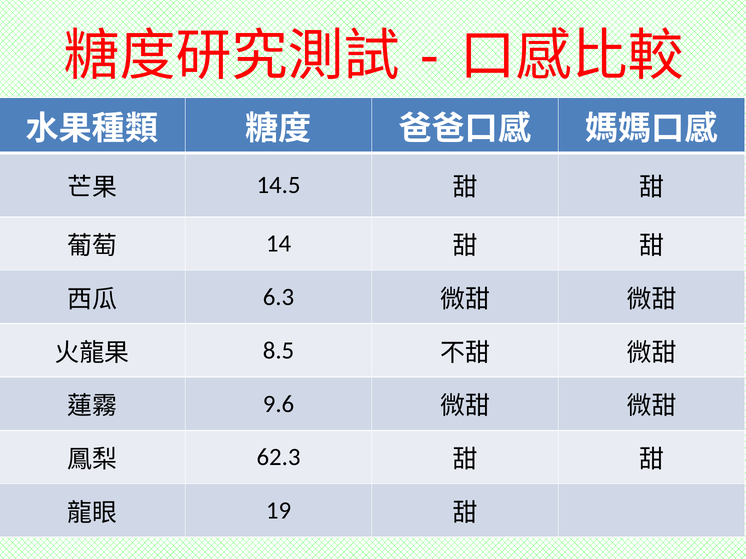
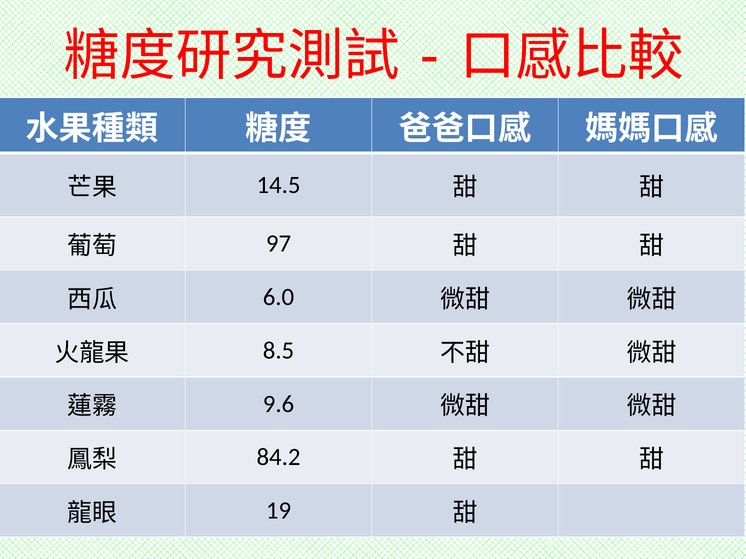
14: 14 -> 97 (279, 244)
6.3: 6.3 -> 6.0 (279, 297)
62.3: 62.3 -> 84.2 (279, 458)
